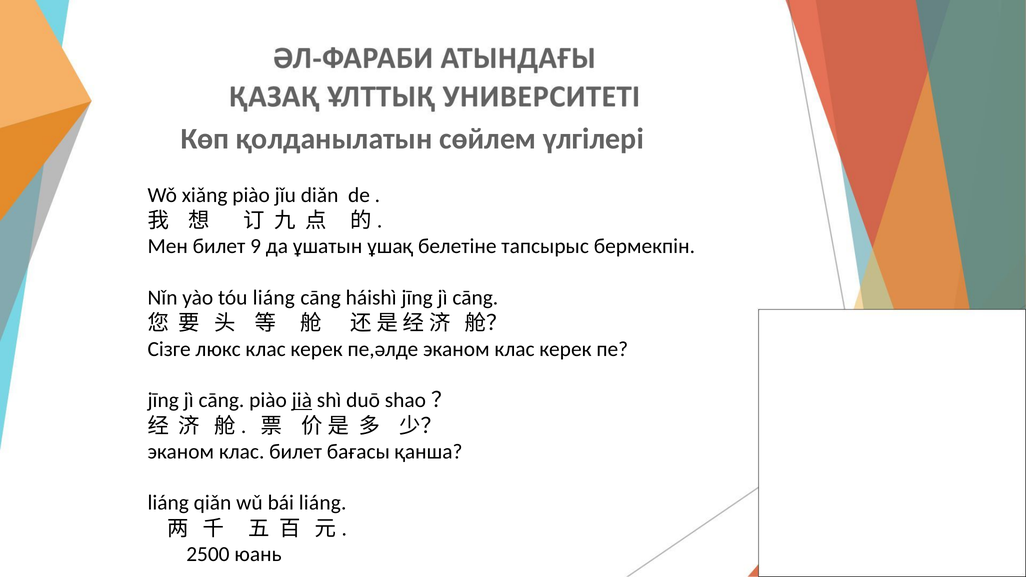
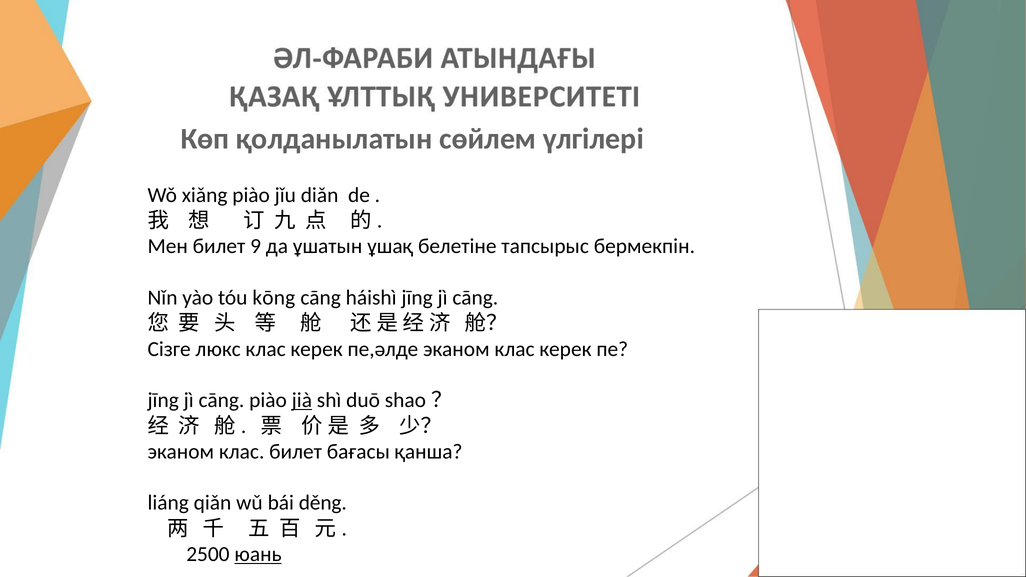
tóu liáng: liáng -> kōng (274, 298)
bái liáng: liáng -> děng (323, 503)
юань underline: none -> present (258, 554)
